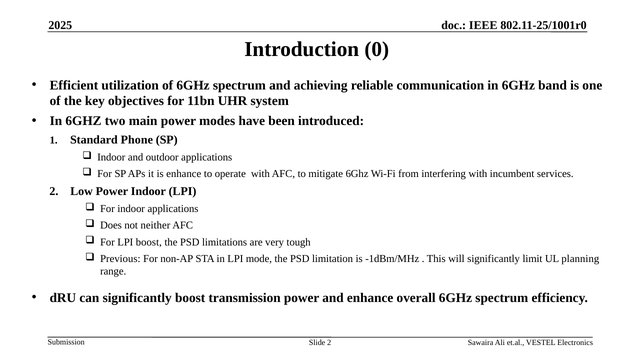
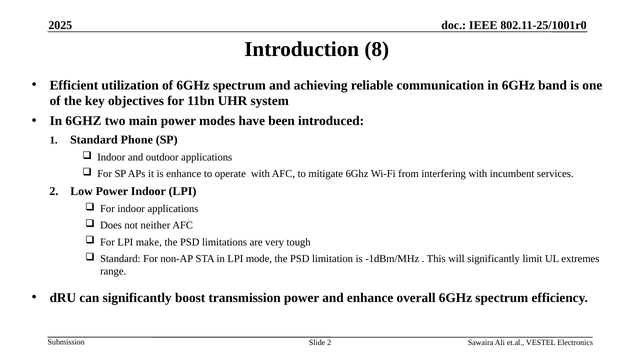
0: 0 -> 8 (377, 49)
LPI boost: boost -> make (149, 242)
Previous: Previous -> Standard (120, 259)
planning: planning -> extremes (580, 259)
